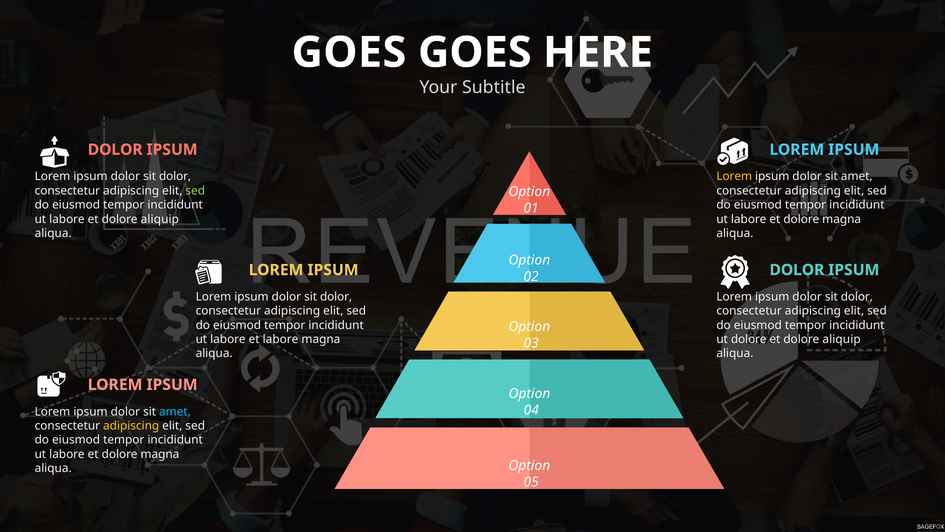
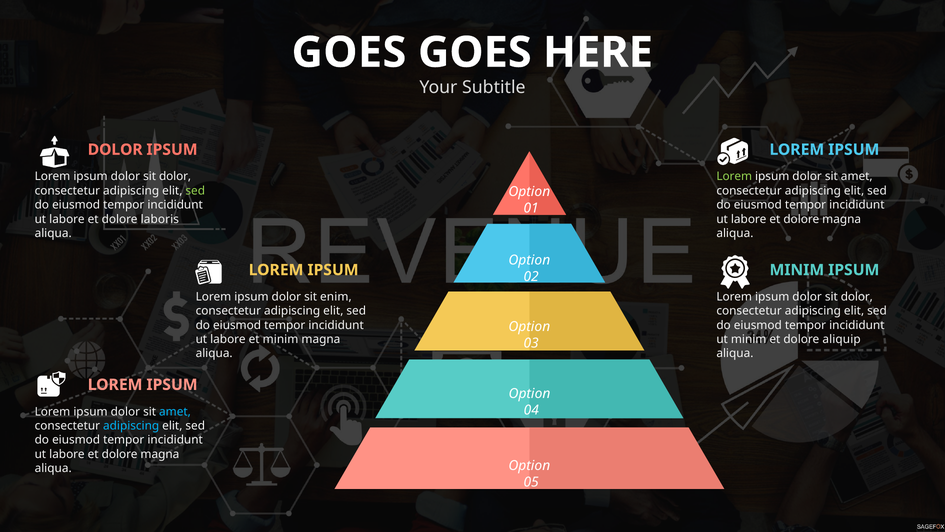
Lorem colour: yellow -> light green (734, 176)
labore et dolore aliquip: aliquip -> laboris (160, 219)
DOLOR: DOLOR -> MINIM (797, 270)
dolor: dolor -> enim (336, 297)
et labore: labore -> minim (281, 339)
ut dolore: dolore -> minim (749, 339)
adipiscing colour: yellow -> light blue (131, 425)
